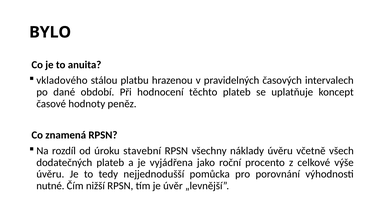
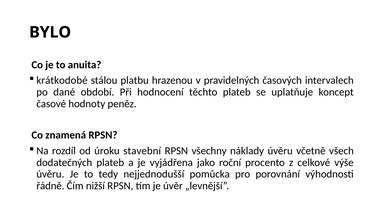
vkladového: vkladového -> krátkodobé (62, 80)
nutné: nutné -> řádně (50, 185)
